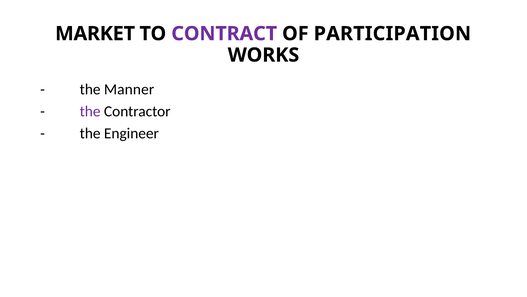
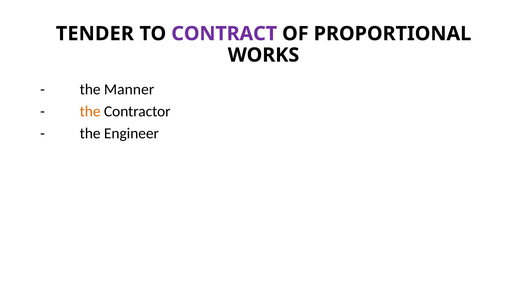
MARKET: MARKET -> TENDER (95, 34)
PARTICIPATION: PARTICIPATION -> PROPORTIONAL (392, 34)
the colour: purple -> orange (90, 111)
